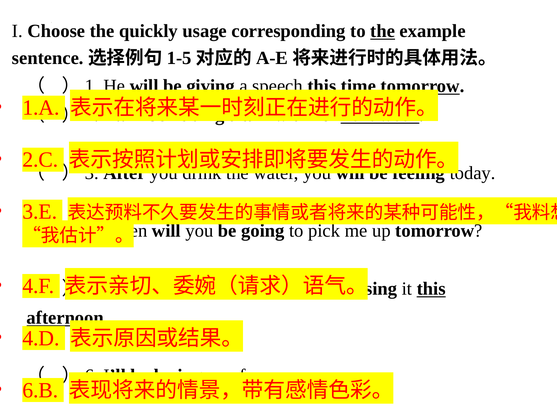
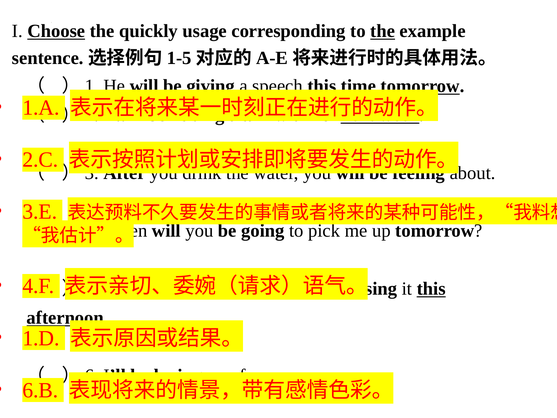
Choose underline: none -> present (56, 31)
today: today -> about (473, 173)
4.D: 4.D -> 1.D (41, 338)
